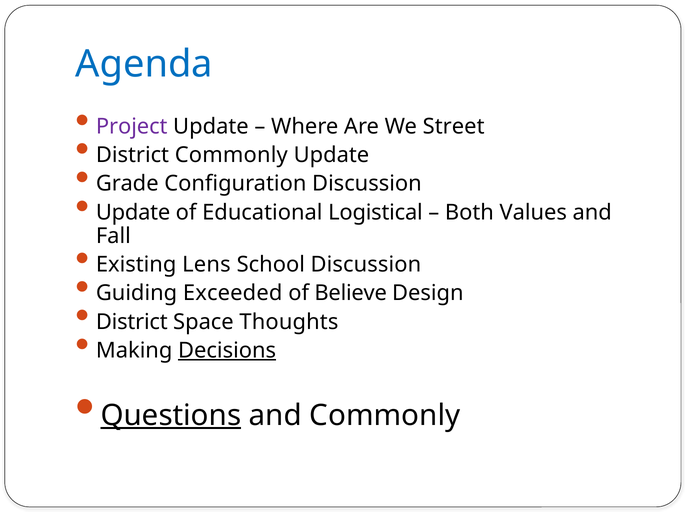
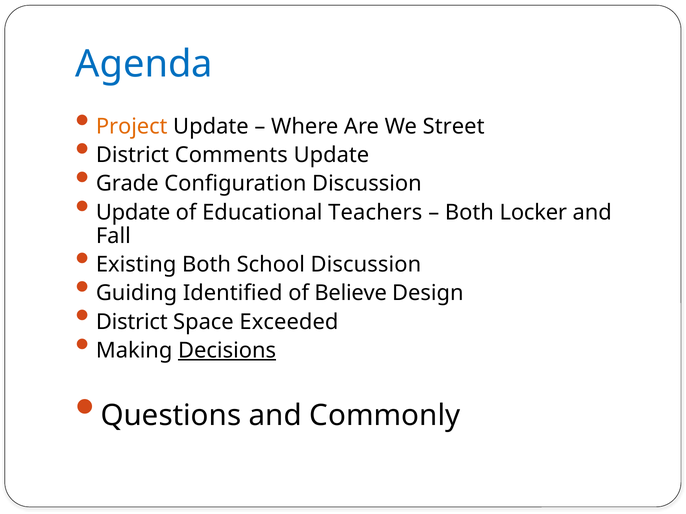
Project colour: purple -> orange (132, 127)
District Commonly: Commonly -> Comments (231, 155)
Logistical: Logistical -> Teachers (375, 213)
Values: Values -> Locker (533, 213)
Existing Lens: Lens -> Both (207, 265)
Exceeded: Exceeded -> Identified (233, 293)
Thoughts: Thoughts -> Exceeded (289, 322)
Questions underline: present -> none (171, 416)
